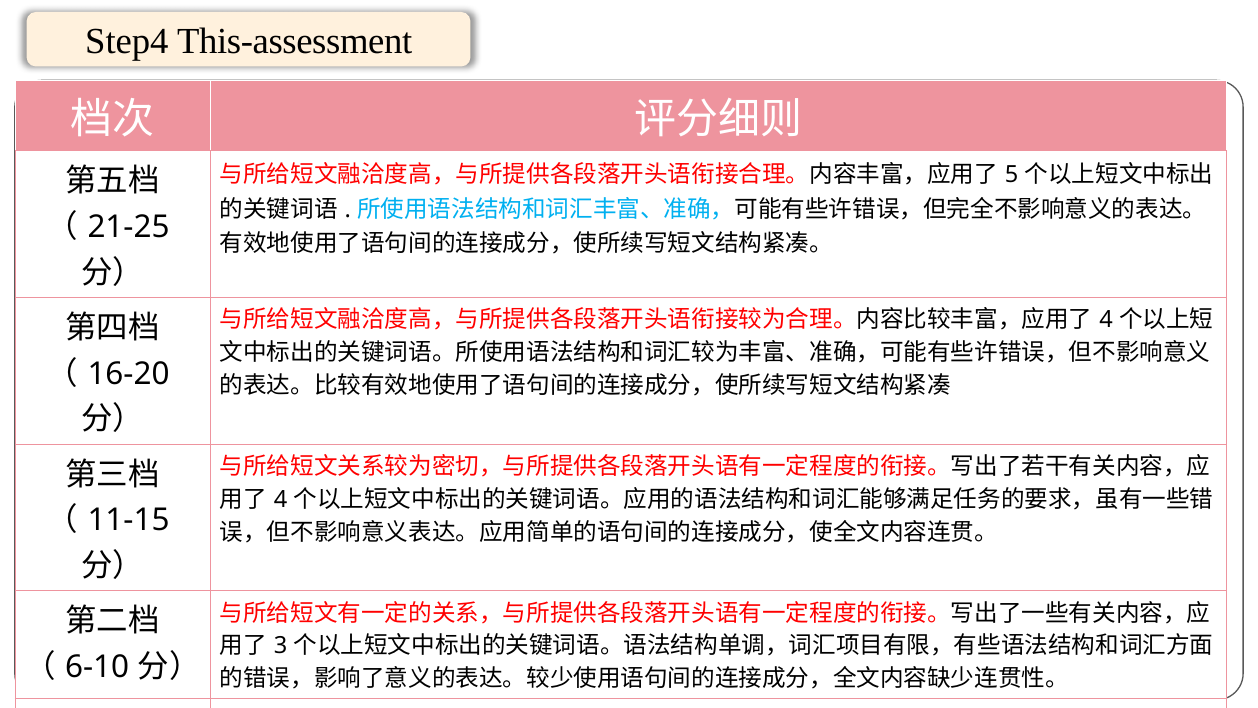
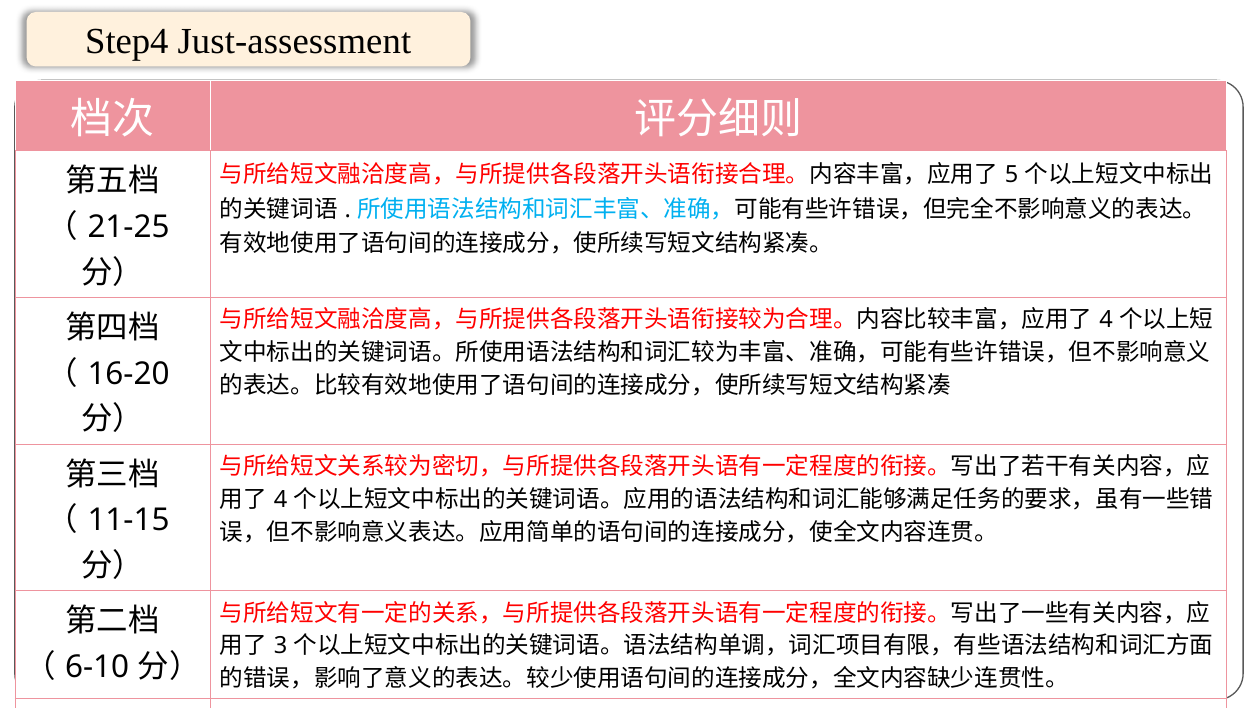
This-assessment: This-assessment -> Just-assessment (294, 42)
